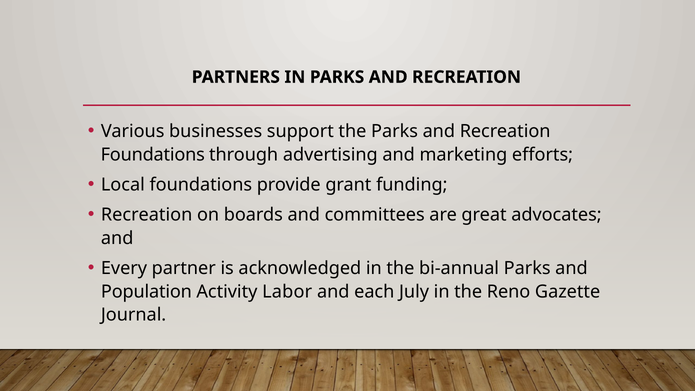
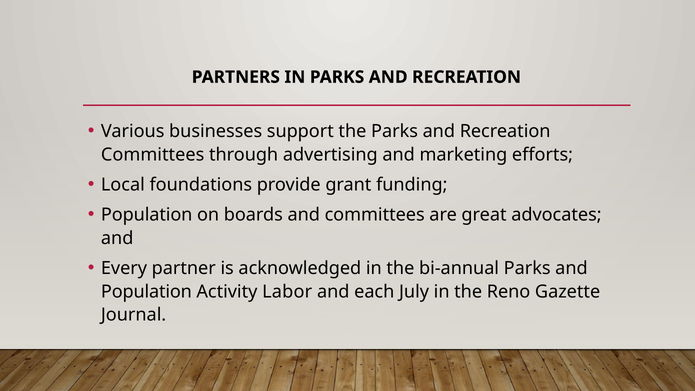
Foundations: Foundations -> Committees (153, 155)
Recreation: Recreation -> Population (147, 215)
